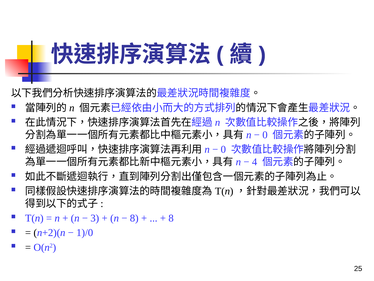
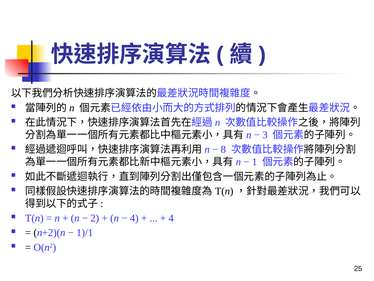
0: 0 -> 3 (265, 135)
0: 0 -> 8 (223, 149)
4: 4 -> 1 (255, 162)
3: 3 -> 2 (95, 218)
8: 8 -> 4 (134, 218)
8: 8 -> 4 (171, 218)
1)/0: 1)/0 -> 1)/1 (85, 232)
